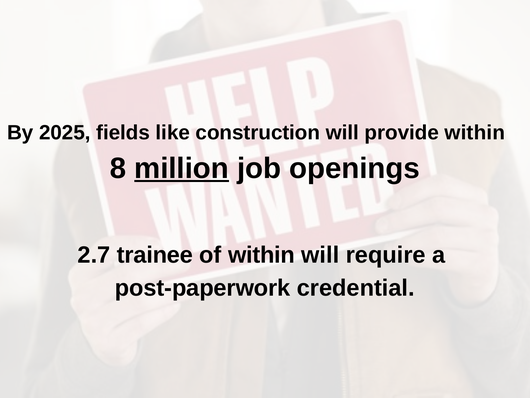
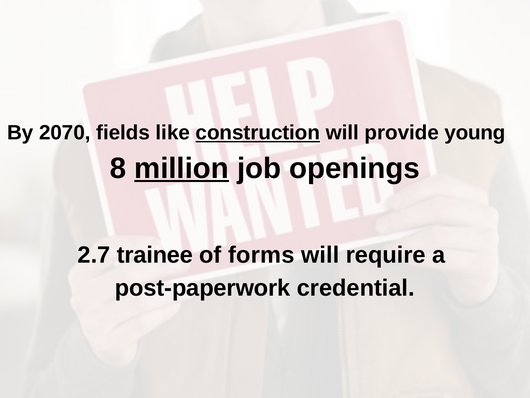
2025: 2025 -> 2070 (65, 133)
construction underline: none -> present (258, 133)
provide within: within -> young (475, 133)
of within: within -> forms (261, 255)
